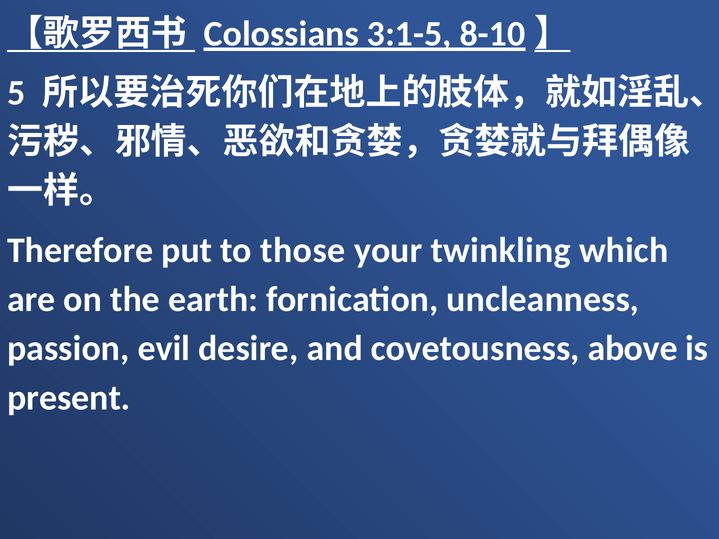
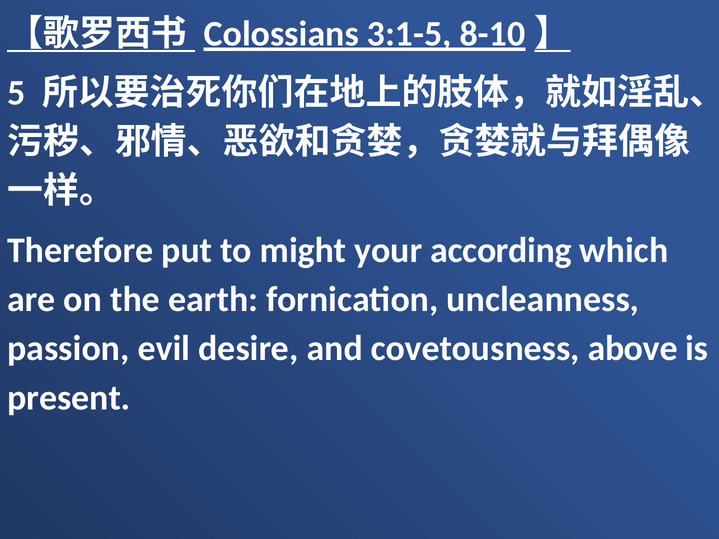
those: those -> might (303, 250)
twinkling: twinkling -> according (501, 250)
